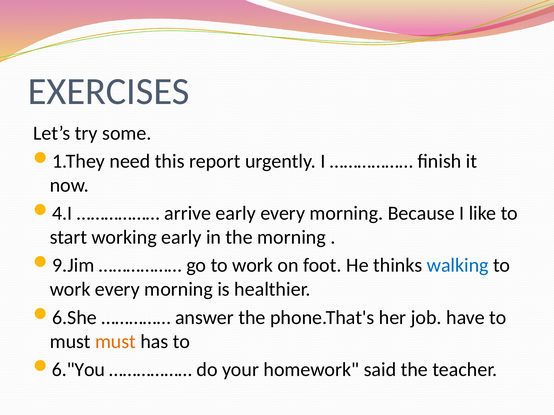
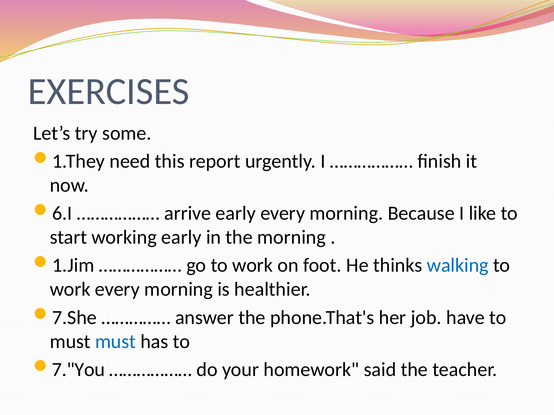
4.I: 4.I -> 6.I (62, 214)
9.Jim: 9.Jim -> 1.Jim (73, 266)
6.She: 6.She -> 7.She (75, 318)
must colour: orange -> blue (115, 342)
6."You: 6."You -> 7."You (78, 370)
